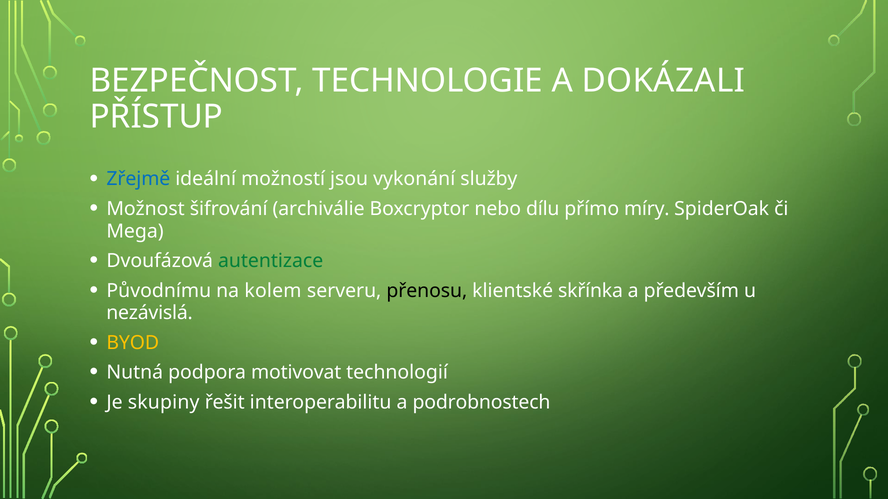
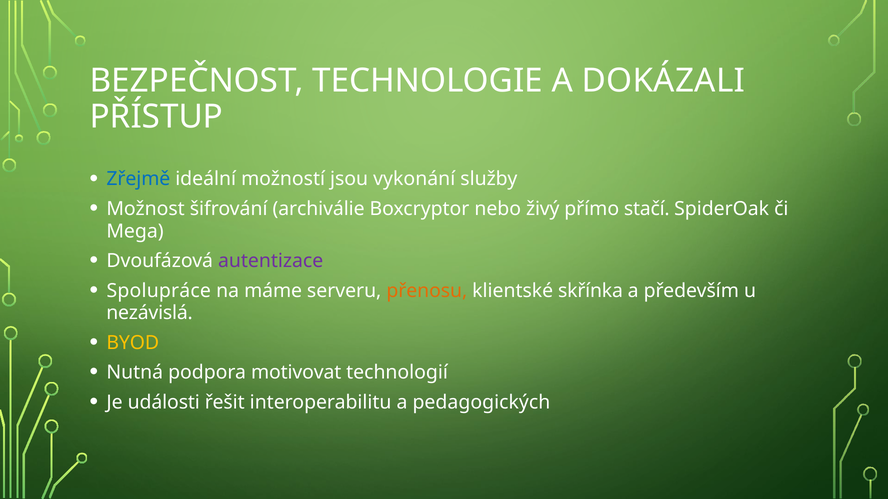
dílu: dílu -> živý (543, 209)
míry: míry -> stačí (647, 209)
autentizace colour: green -> purple (271, 261)
Původnímu: Původnímu -> Spolupráce (159, 291)
kolem: kolem -> máme (273, 291)
přenosu colour: black -> orange (427, 291)
skupiny: skupiny -> události (164, 403)
podrobnostech: podrobnostech -> pedagogických (481, 403)
